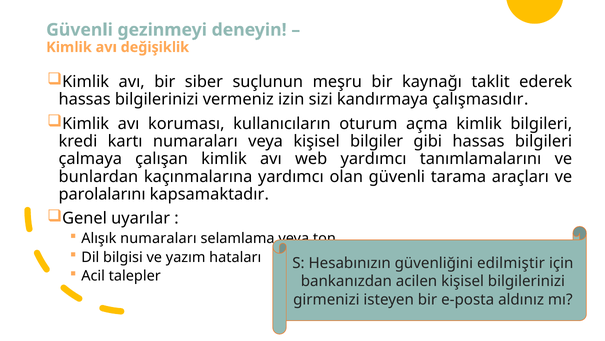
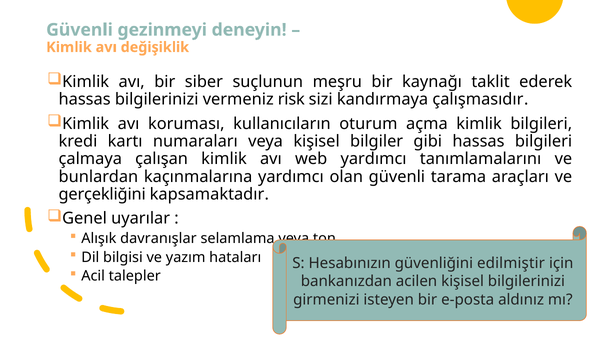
izin: izin -> risk (291, 99)
parolalarını: parolalarını -> gerçekliğini (102, 194)
Alışık numaraları: numaraları -> davranışlar (158, 238)
